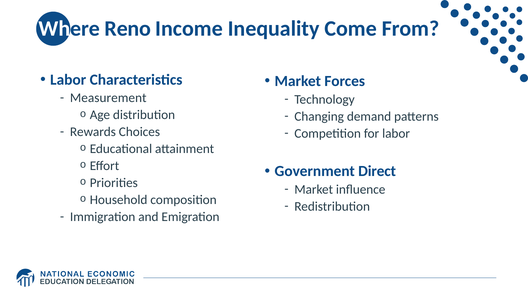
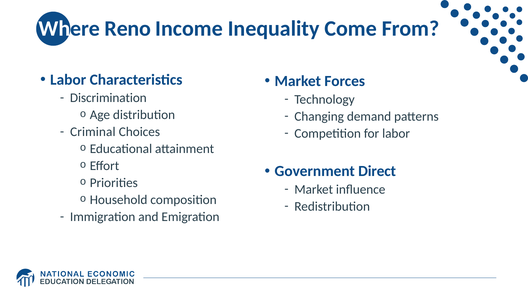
Measurement: Measurement -> Discrimination (108, 98)
Rewards: Rewards -> Criminal (93, 132)
